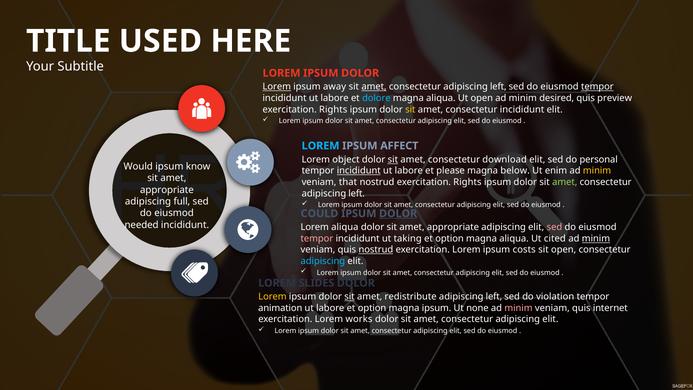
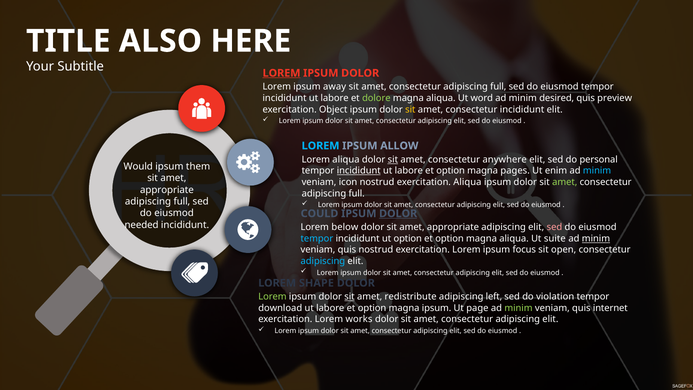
USED: USED -> ALSO (160, 41)
LOREM underline: none -> present (282, 73)
Lorem underline: present -> none (277, 87)
amet underline: present -> none (374, 87)
left: left -> full (498, 87)
tempor underline: present -> none (597, 87)
dolore colour: light blue -> light green (376, 98)
Ut open: open -> word (482, 98)
Rights: Rights -> Object (333, 109)
AFFECT: AFFECT -> ALLOW (399, 146)
Lorem object: object -> aliqua (346, 159)
download: download -> anywhere (505, 159)
know: know -> them (198, 166)
please: please -> option (451, 171)
below: below -> pages (515, 171)
minim colour: yellow -> light blue (597, 171)
that: that -> icon (348, 182)
nostrud exercitation Rights: Rights -> Aliqua (467, 182)
left: left -> full (357, 193)
Lorem aliqua: aliqua -> below (345, 227)
tempor colour: pink -> light blue (317, 239)
ut taking: taking -> option (408, 239)
cited: cited -> suite (555, 239)
nostrud underline: present -> none (376, 250)
costs: costs -> focus (524, 250)
SLIDES: SLIDES -> SHAPE (316, 283)
Lorem colour: yellow -> light green (272, 297)
animation: animation -> download (280, 308)
none: none -> page (477, 308)
minim colour: pink -> light green (518, 308)
